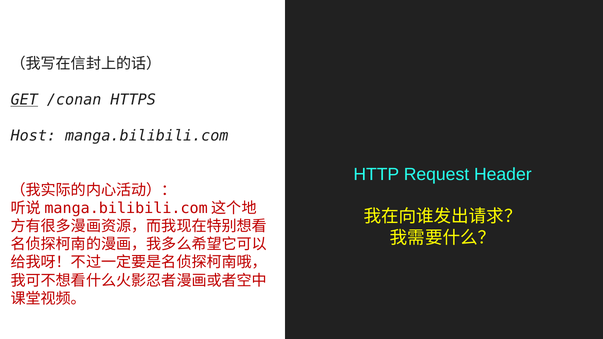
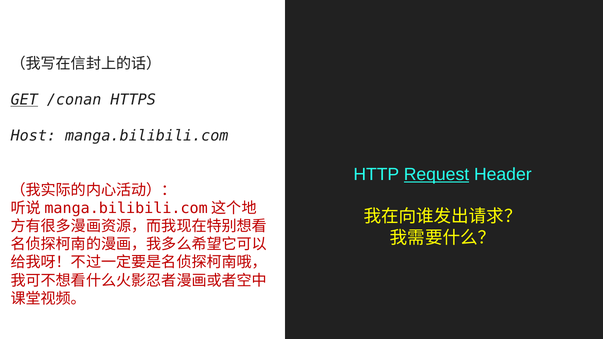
Request underline: none -> present (436, 175)
